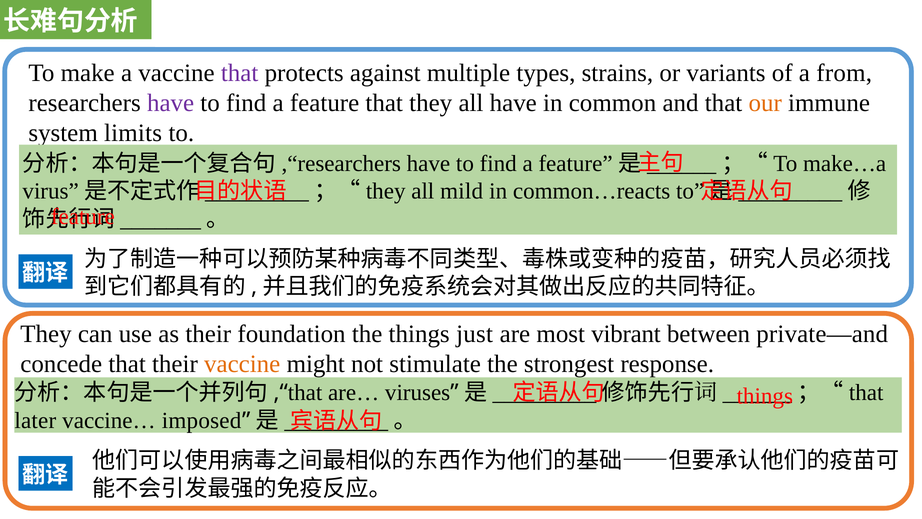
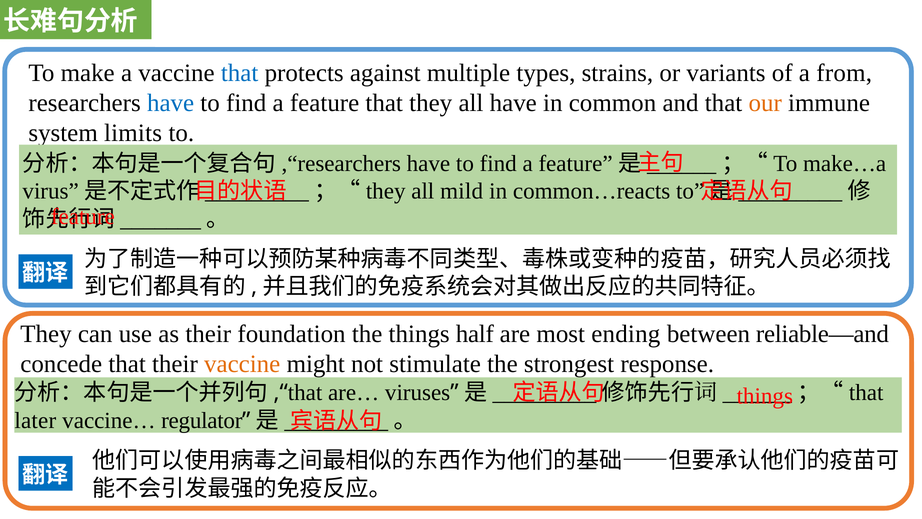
that colour: purple -> blue (240, 73)
have colour: purple -> blue (171, 103)
just: just -> half (475, 334)
vibrant: vibrant -> ending (626, 334)
private—and: private—and -> reliable—and (822, 334)
imposed: imposed -> regulator (202, 420)
